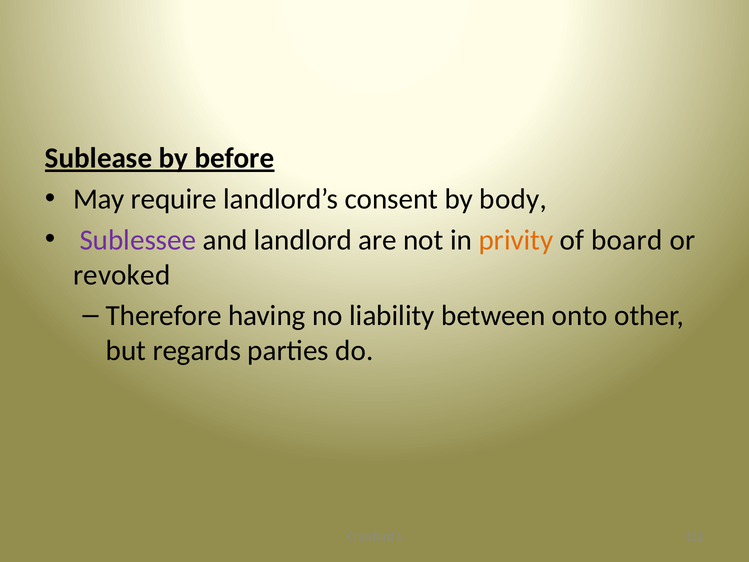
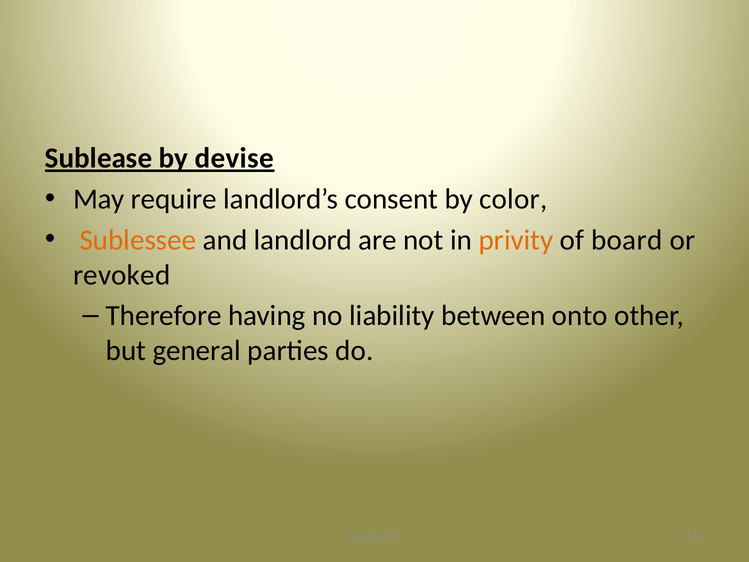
before: before -> devise (234, 158)
body: body -> color (513, 199)
Sublessee colour: purple -> orange (138, 240)
regards: regards -> general (197, 351)
